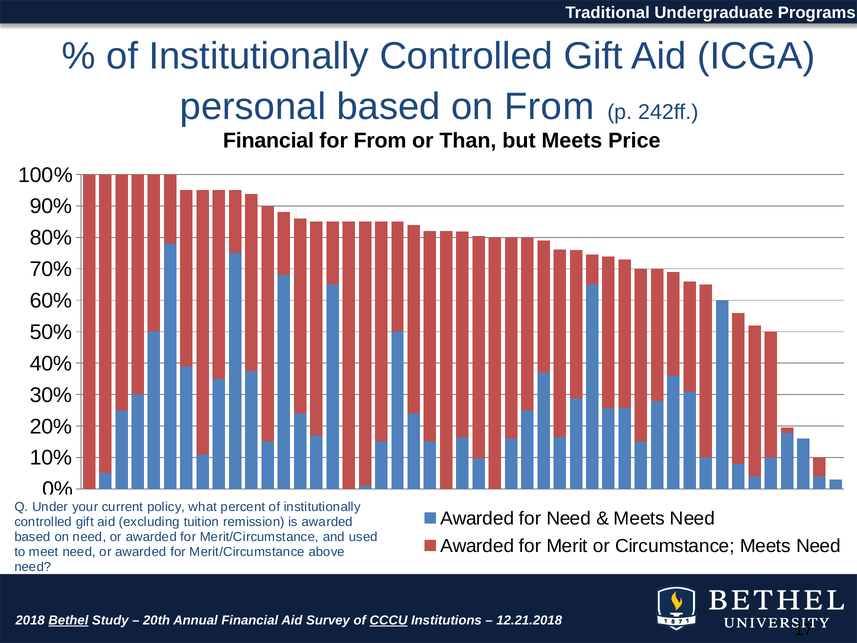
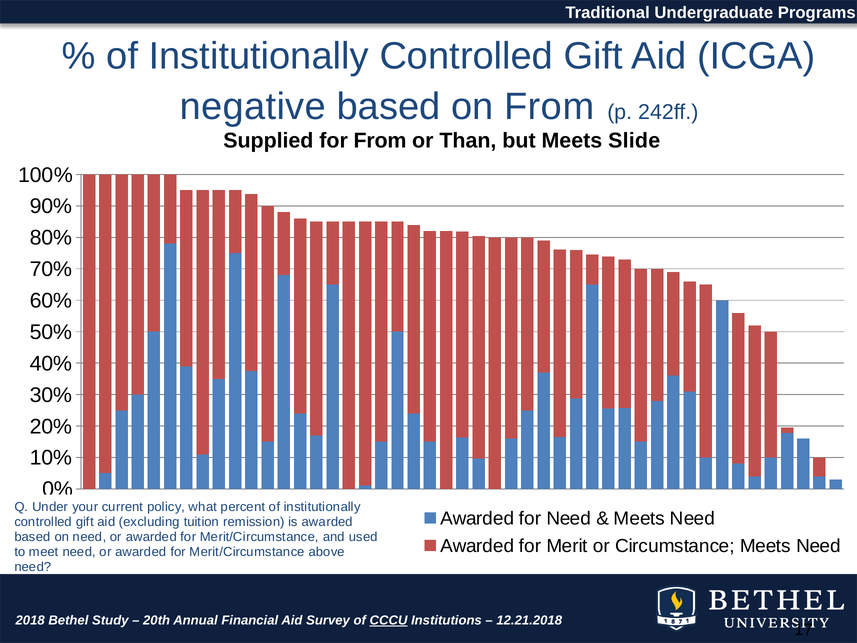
personal: personal -> negative (253, 107)
Financial: Financial -> Supplied (268, 141)
Price: Price -> Slide (634, 141)
Bethel underline: present -> none (68, 620)
